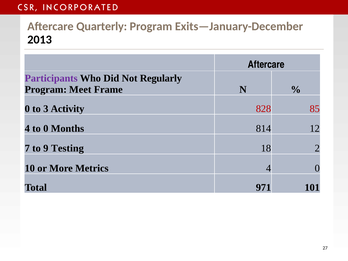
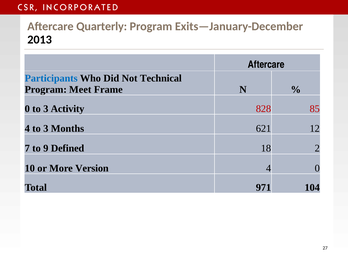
Participants colour: purple -> blue (51, 78)
Regularly: Regularly -> Technical (161, 78)
4 to 0: 0 -> 3 (46, 129)
814: 814 -> 621 (264, 129)
Testing: Testing -> Defined (68, 148)
Metrics: Metrics -> Version (92, 168)
101: 101 -> 104 (312, 188)
